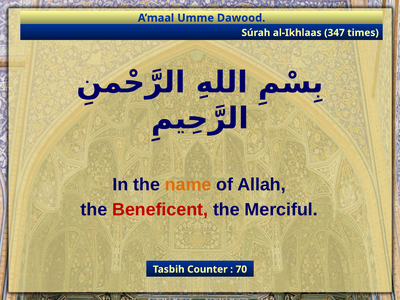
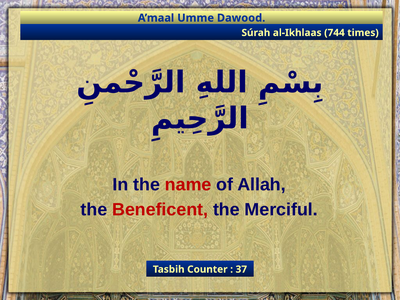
347: 347 -> 744 (334, 33)
name colour: orange -> red (188, 185)
70: 70 -> 37 (241, 269)
